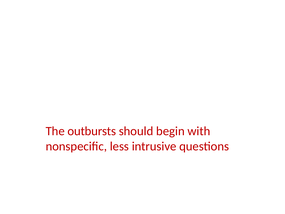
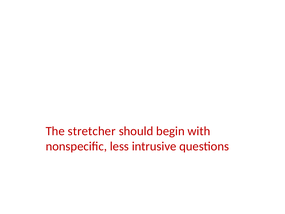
outbursts: outbursts -> stretcher (92, 131)
